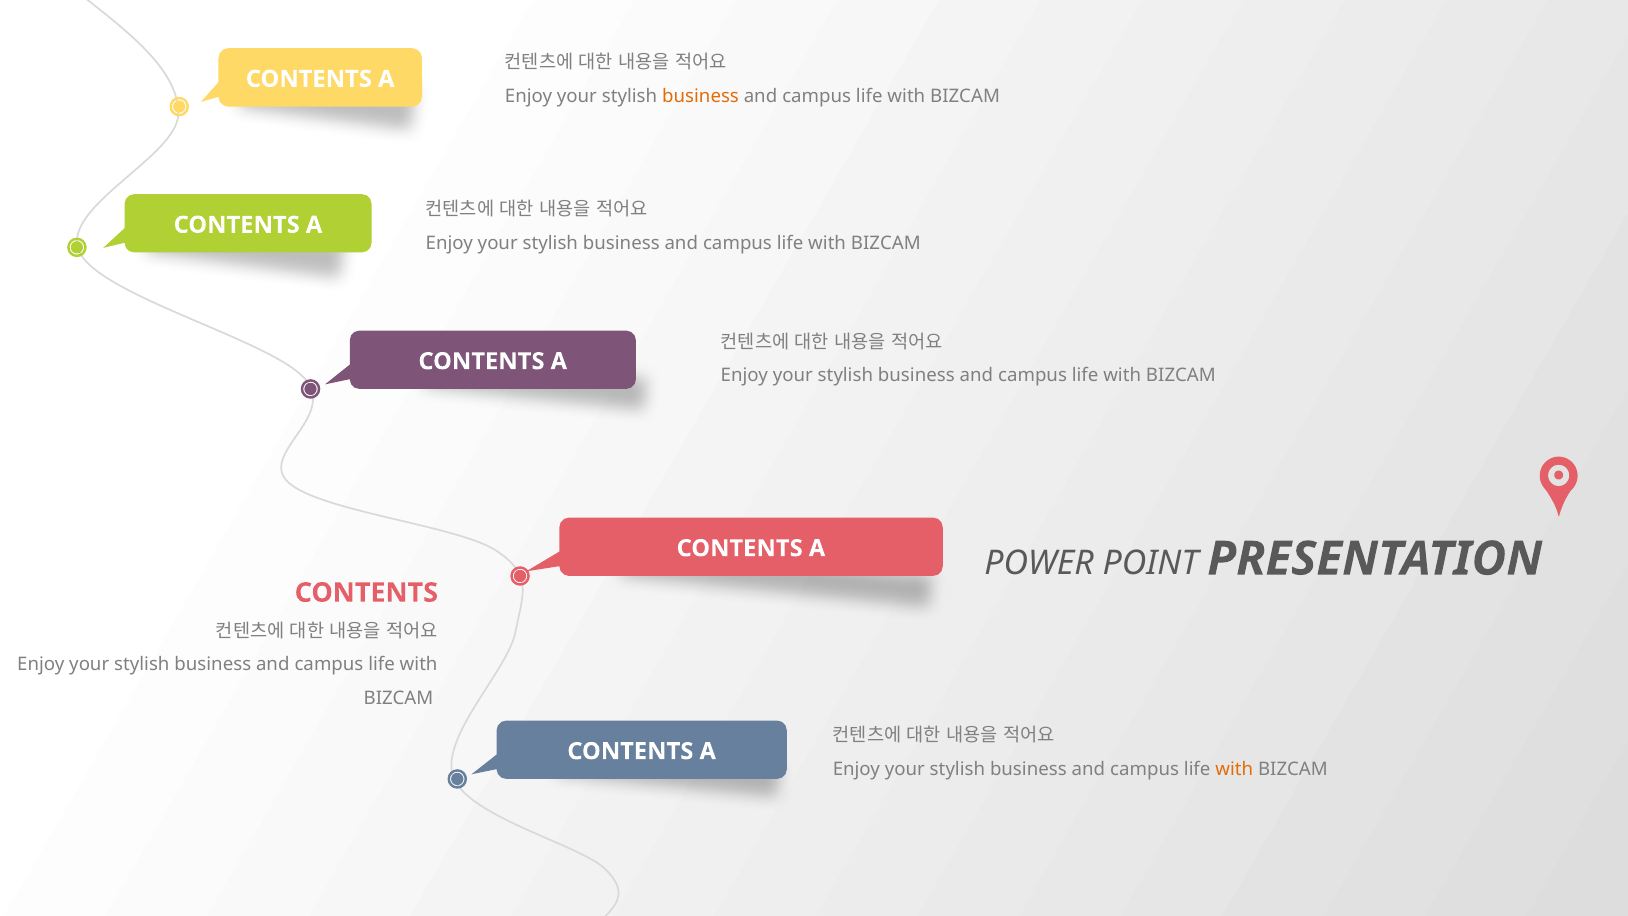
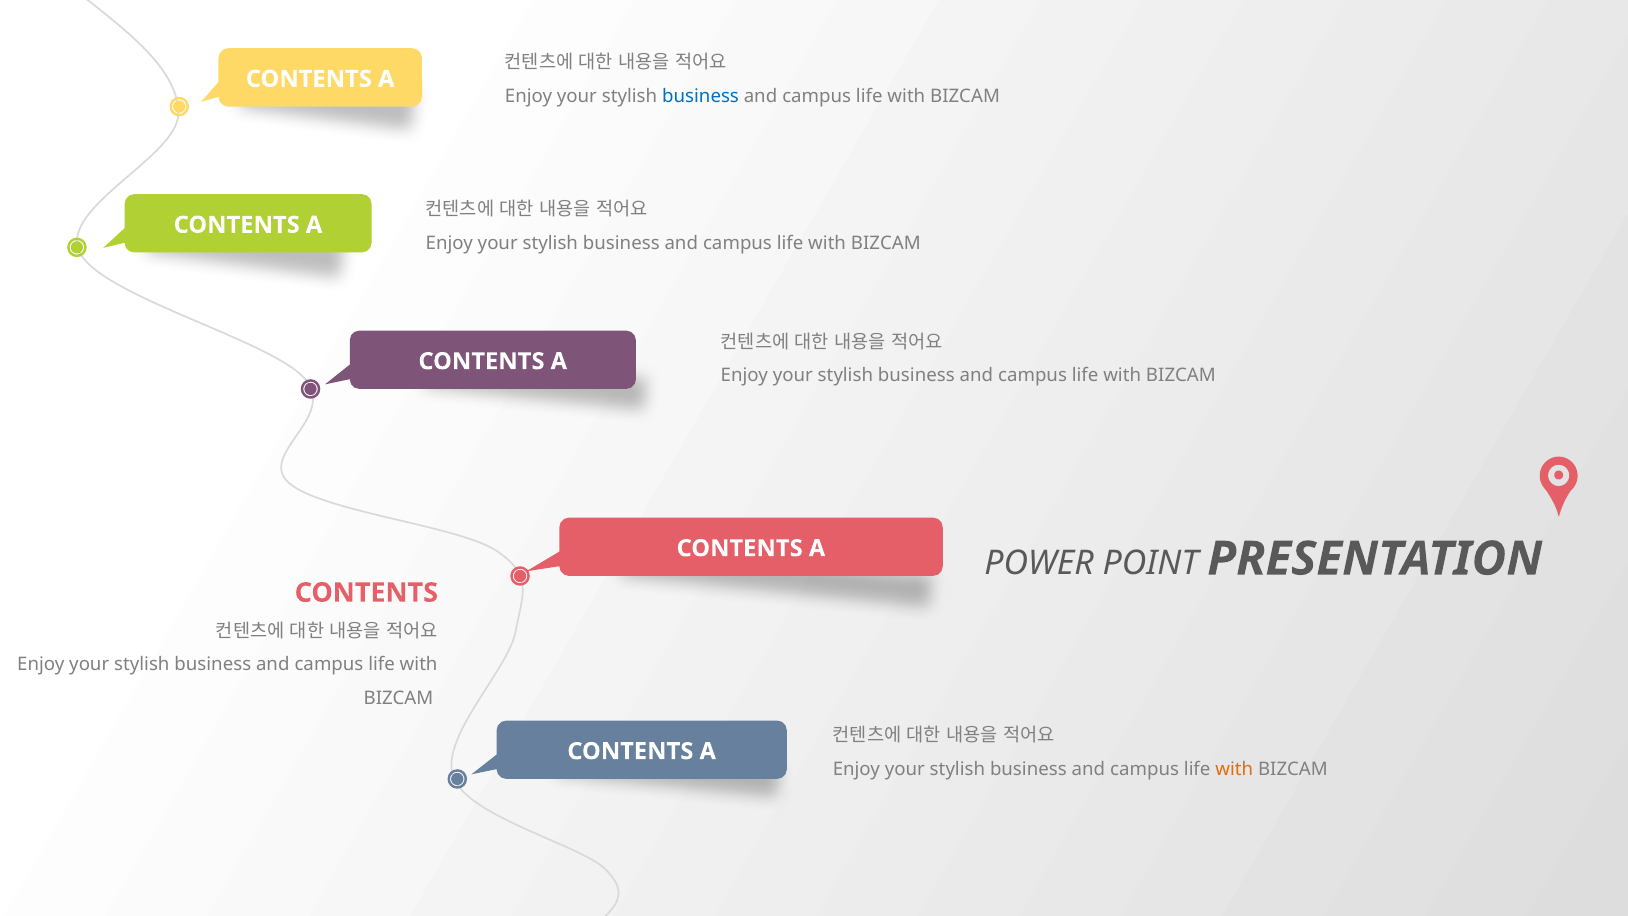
business colour: orange -> blue (701, 96)
